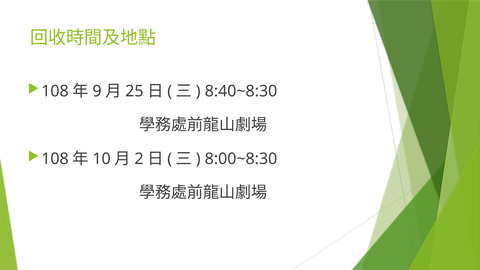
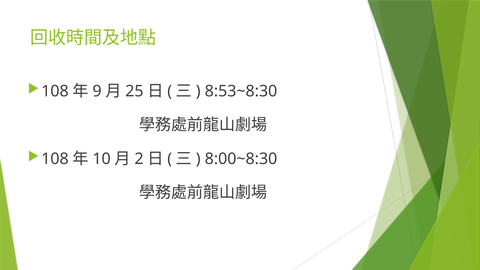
8:40~8:30: 8:40~8:30 -> 8:53~8:30 (241, 91)
